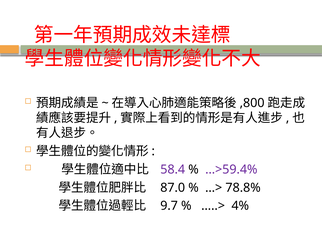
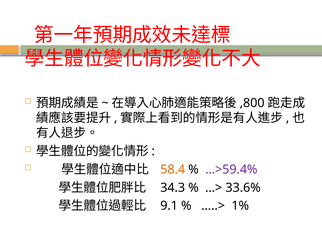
58.4 colour: purple -> orange (173, 169)
87.0: 87.0 -> 34.3 (173, 187)
78.8%: 78.8% -> 33.6% (243, 187)
9.7: 9.7 -> 9.1 (169, 205)
4%: 4% -> 1% (240, 205)
